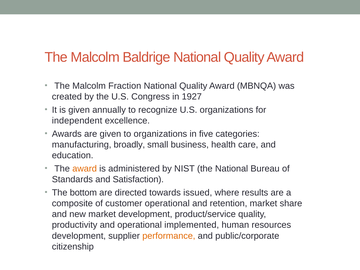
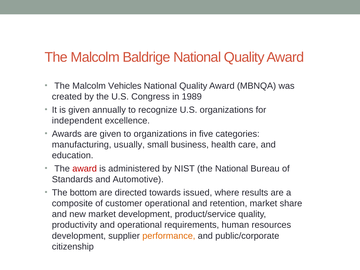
Fraction: Fraction -> Vehicles (125, 86)
1927: 1927 -> 1989 (192, 97)
broadly: broadly -> usually (129, 145)
award colour: orange -> red (85, 169)
Satisfaction: Satisfaction -> Automotive (138, 179)
implemented: implemented -> requirements (192, 225)
